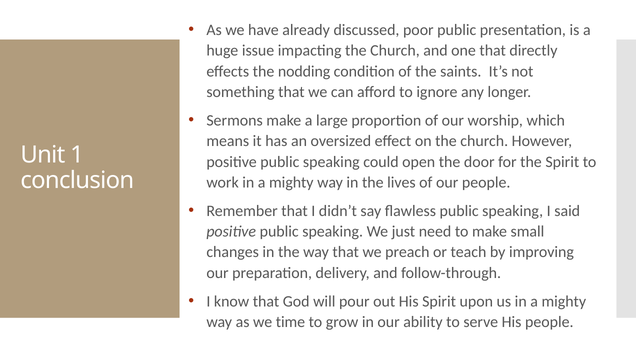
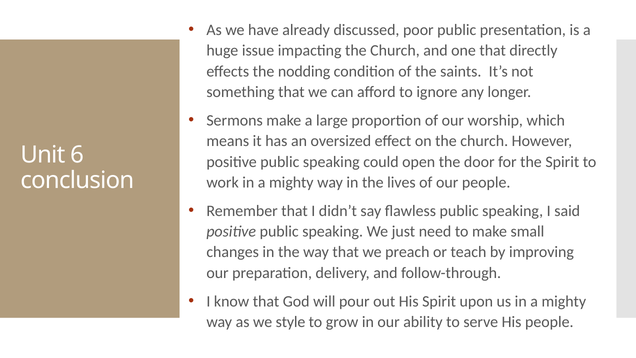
1: 1 -> 6 (77, 155)
time: time -> style (291, 322)
